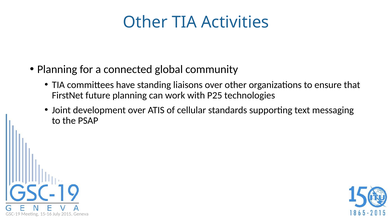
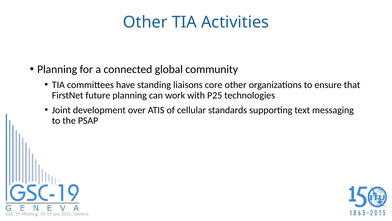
liaisons over: over -> core (214, 85)
